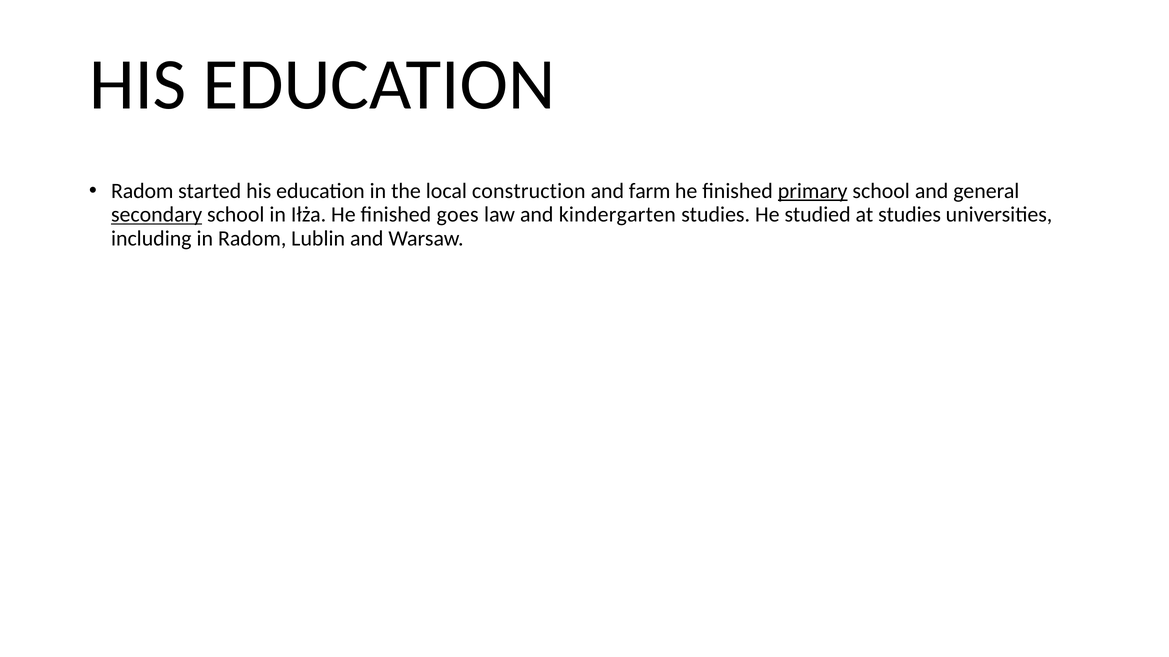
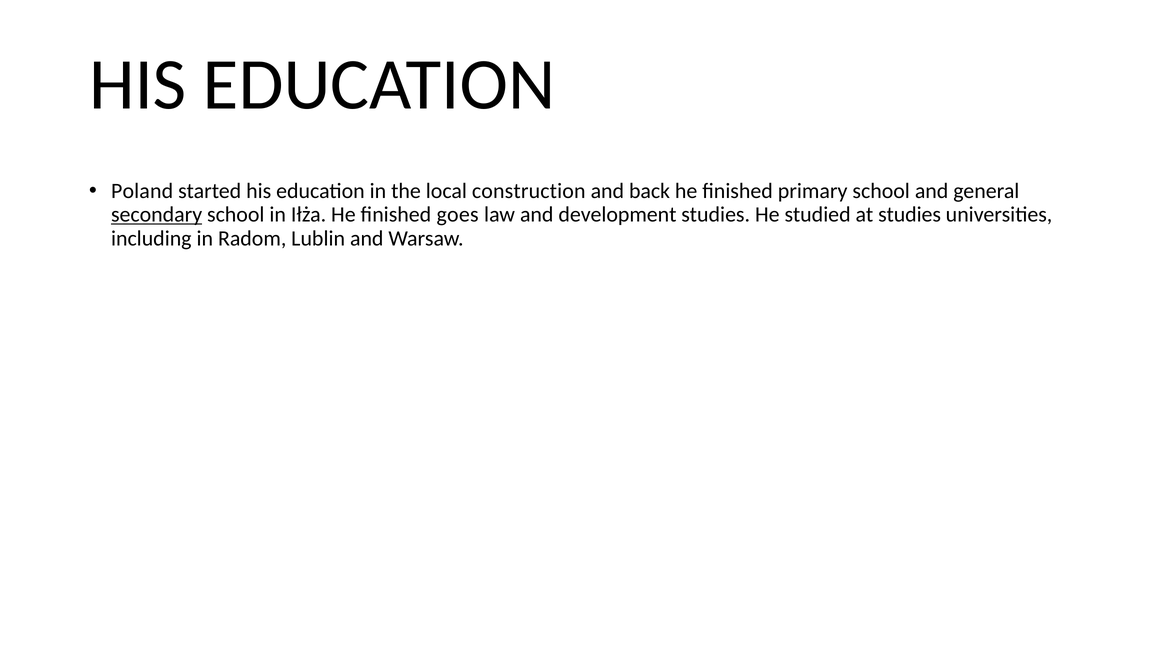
Radom: Radom -> Poland (142, 191)
farm: farm -> back (650, 191)
primary underline: present -> none (813, 191)
kindergarten: kindergarten -> development (617, 215)
